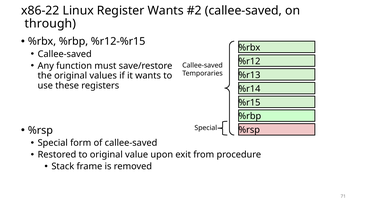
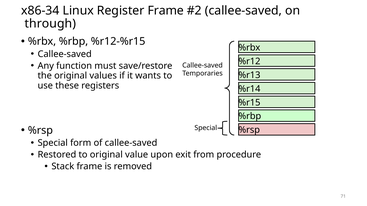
x86-22: x86-22 -> x86-34 (40, 11)
Register Wants: Wants -> Frame (166, 11)
